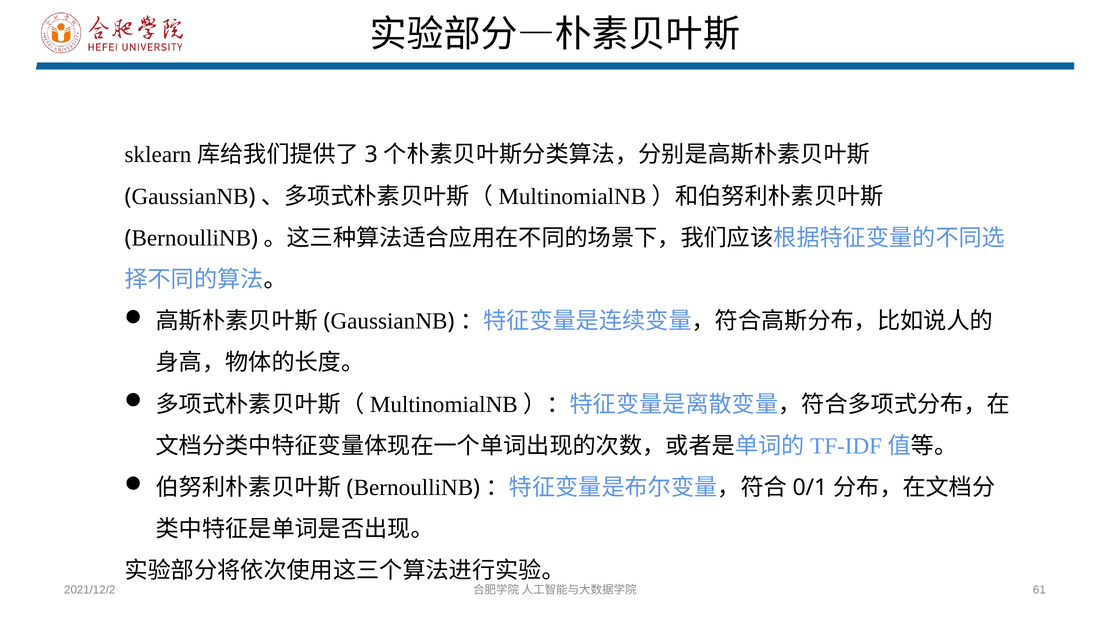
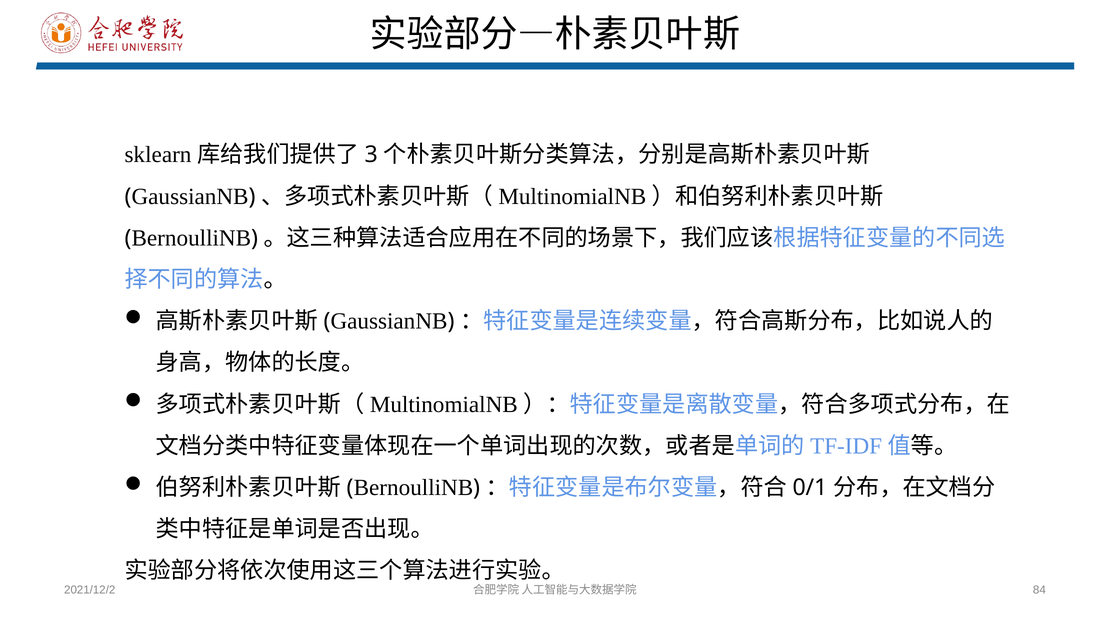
61: 61 -> 84 (1039, 590)
